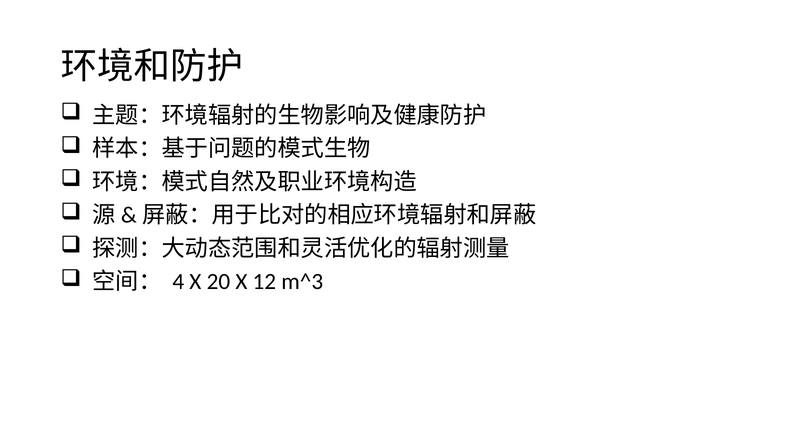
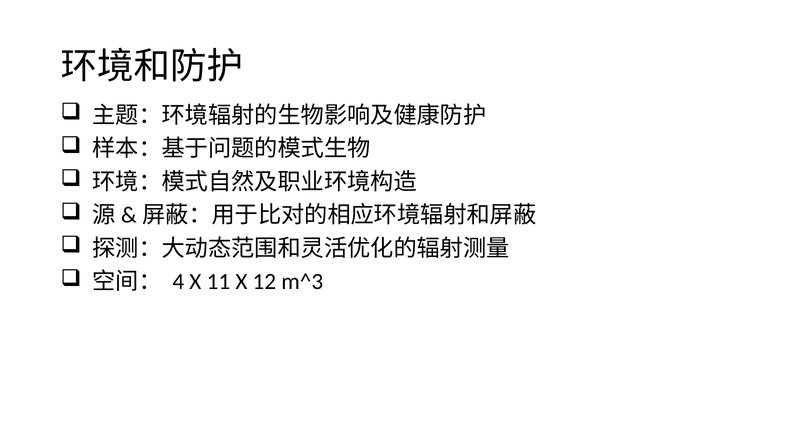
20: 20 -> 11 (218, 282)
